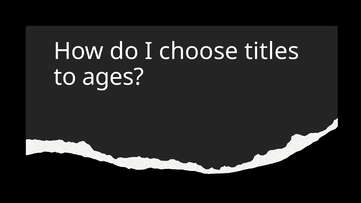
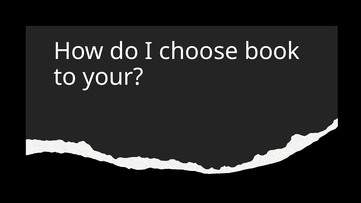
titles: titles -> book (272, 51)
ages: ages -> your (113, 77)
